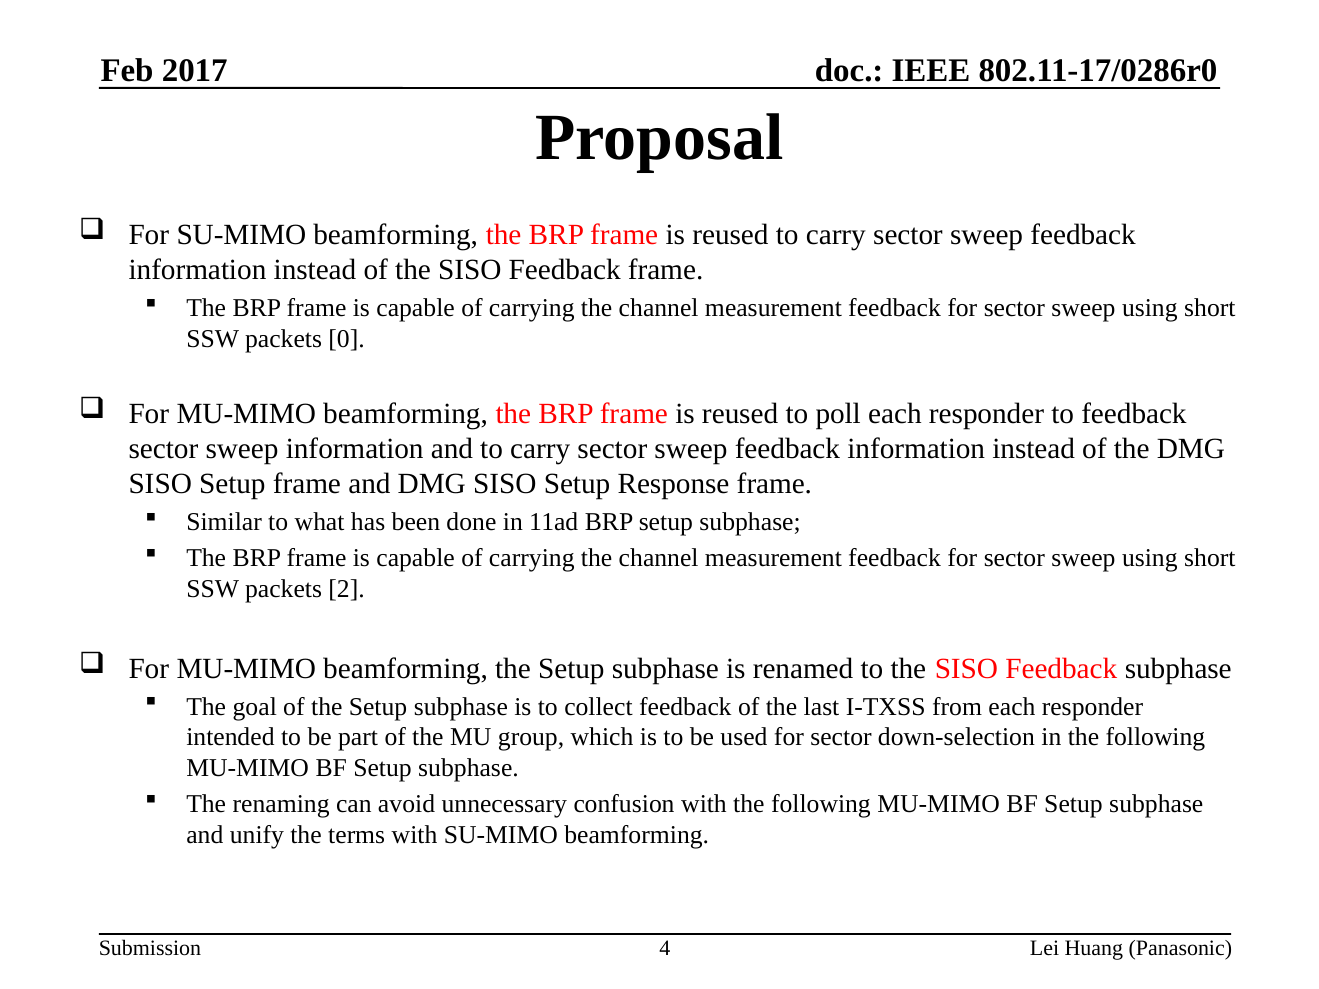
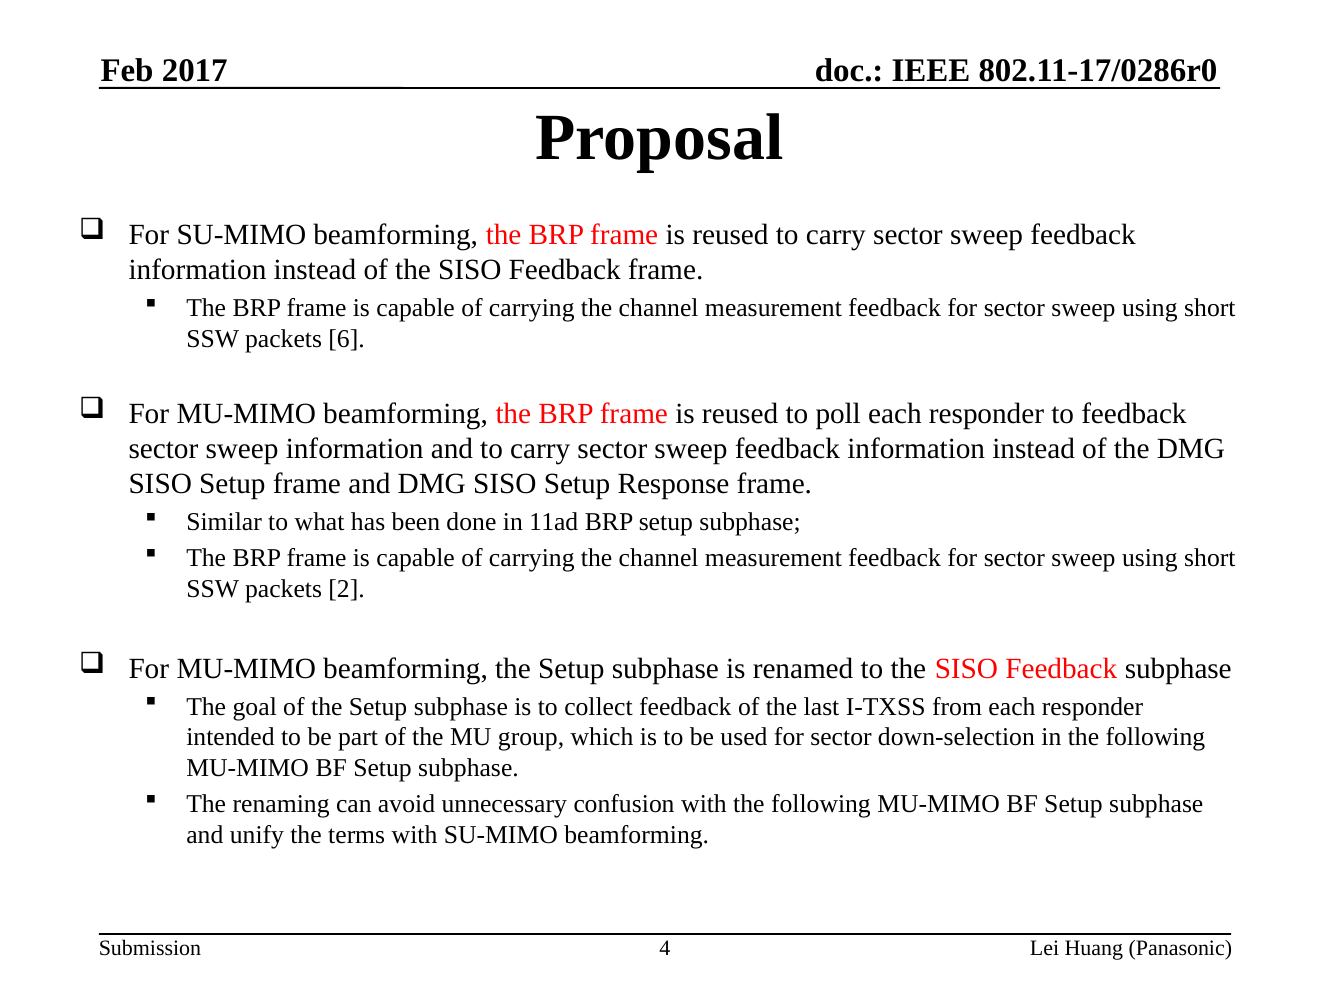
0: 0 -> 6 (347, 339)
